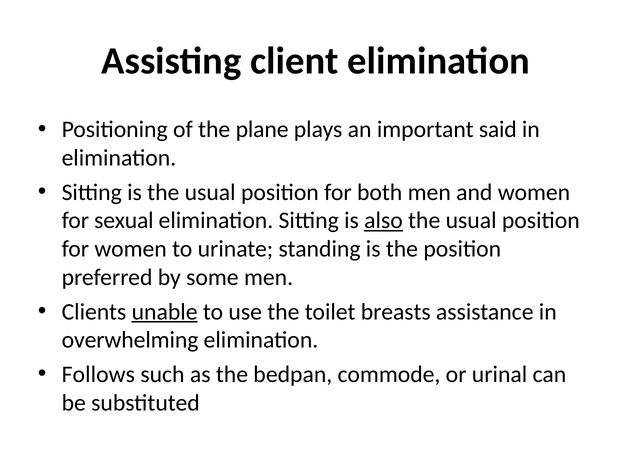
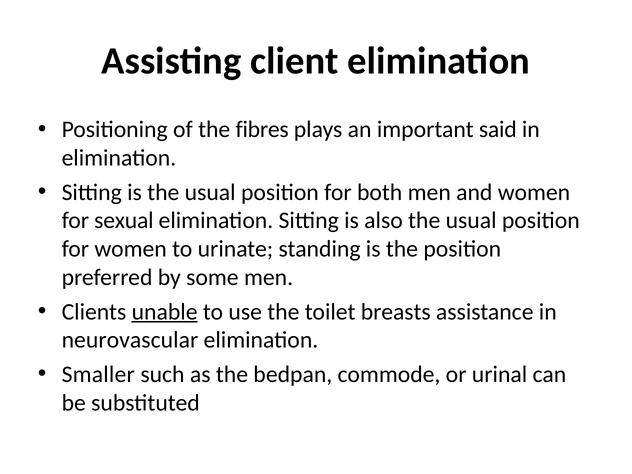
plane: plane -> fibres (262, 130)
also underline: present -> none (383, 221)
overwhelming: overwhelming -> neurovascular (130, 340)
Follows: Follows -> Smaller (98, 374)
